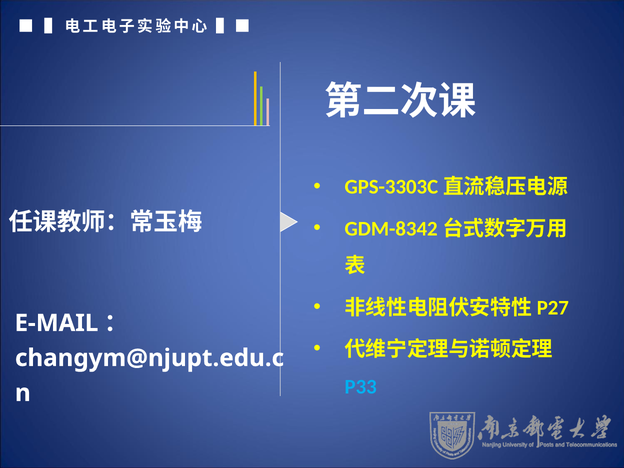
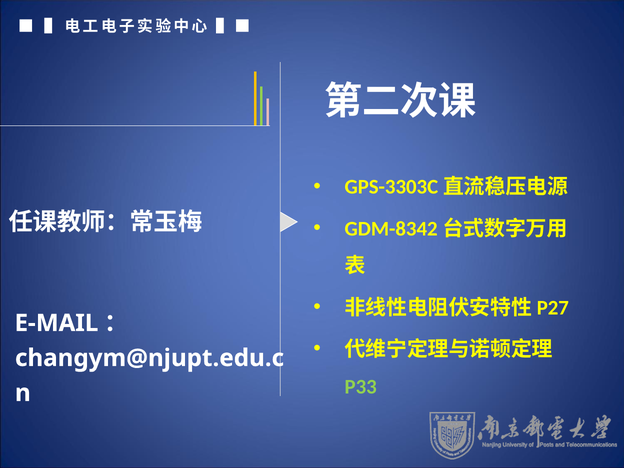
P33 colour: light blue -> light green (361, 387)
